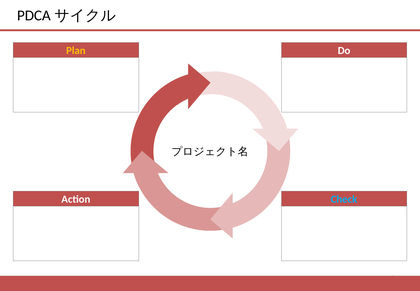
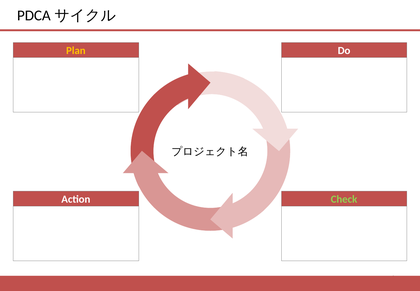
Check colour: light blue -> light green (344, 199)
